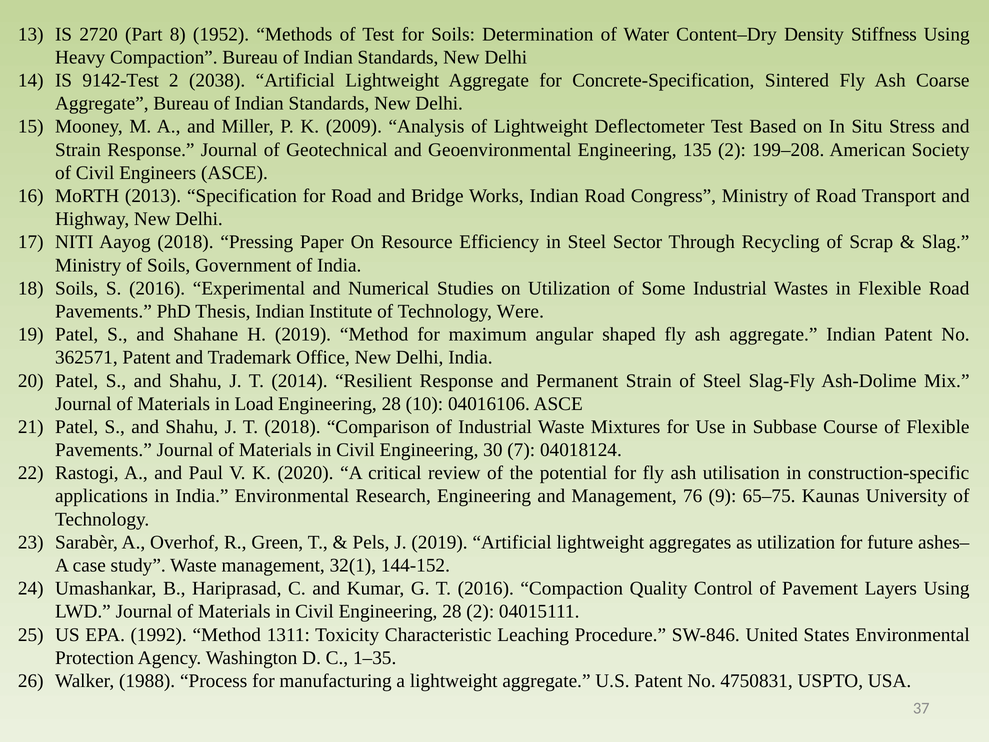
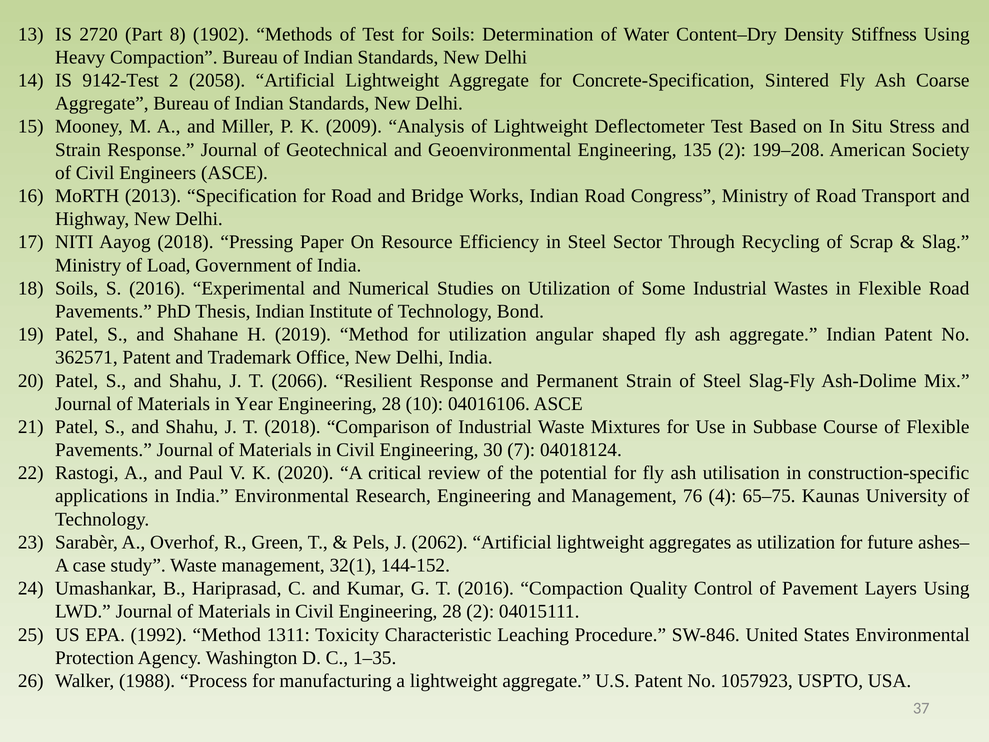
1952: 1952 -> 1902 (221, 34)
2038: 2038 -> 2058 (217, 80)
of Soils: Soils -> Load (169, 265)
Were: Were -> Bond (520, 311)
for maximum: maximum -> utilization (488, 334)
2014: 2014 -> 2066 (300, 381)
Load: Load -> Year (254, 404)
9: 9 -> 4 (722, 496)
J 2019: 2019 -> 2062 (440, 542)
4750831: 4750831 -> 1057923 (757, 681)
